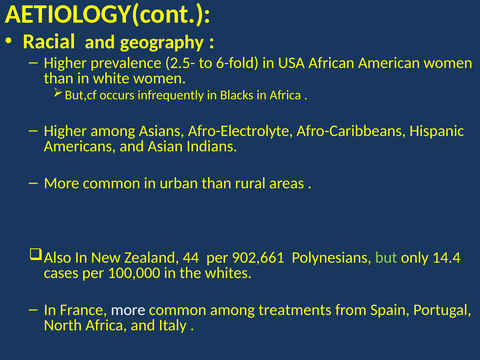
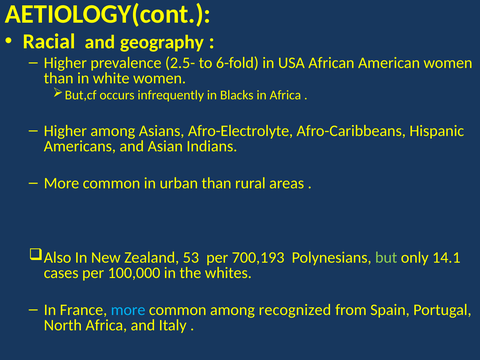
44: 44 -> 53 (191, 258)
902,661: 902,661 -> 700,193 (258, 258)
14.4: 14.4 -> 14.1 (446, 258)
more colour: white -> light blue (128, 310)
treatments: treatments -> recognized (295, 310)
